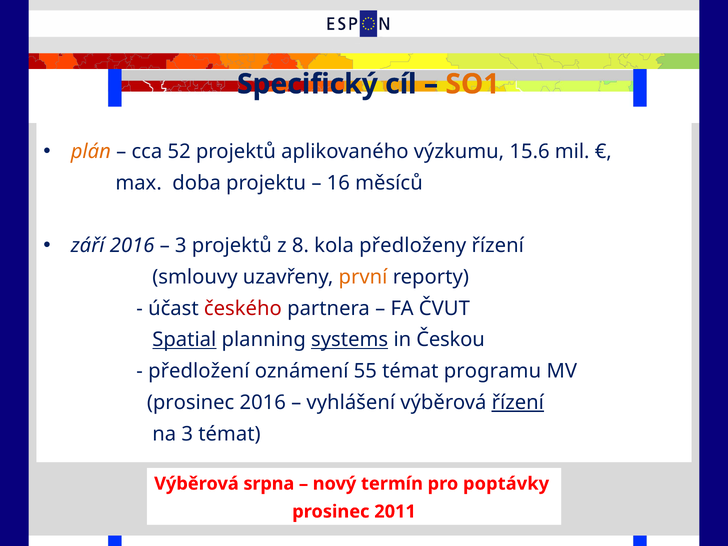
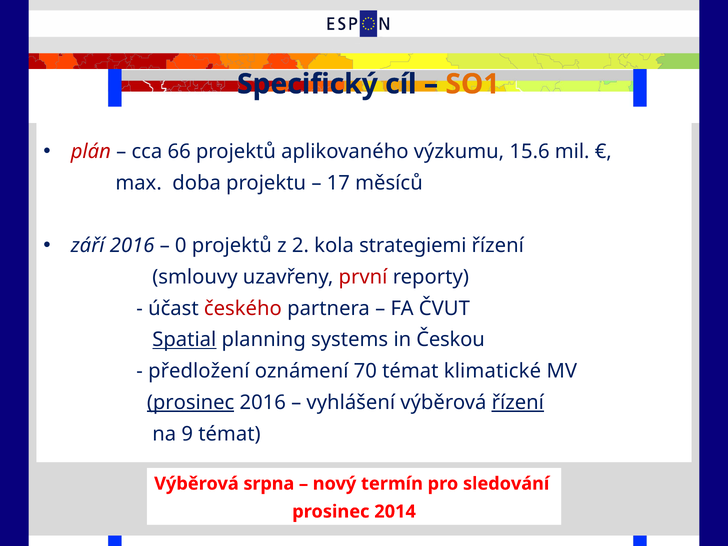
plán colour: orange -> red (91, 152)
52: 52 -> 66 (179, 152)
16: 16 -> 17 (338, 183)
3: 3 -> 0 (181, 246)
8: 8 -> 2 (300, 246)
předloženy: předloženy -> strategiemi (413, 246)
první colour: orange -> red (363, 277)
systems underline: present -> none (350, 340)
55: 55 -> 70 (365, 371)
programu: programu -> klimatické (492, 371)
prosinec underline: none -> present (191, 402)
na 3: 3 -> 9 (187, 434)
poptávky: poptávky -> sledování (506, 484)
2011: 2011 -> 2014 (395, 512)
